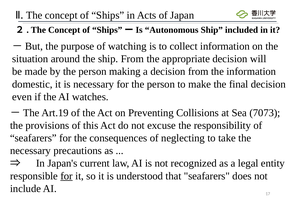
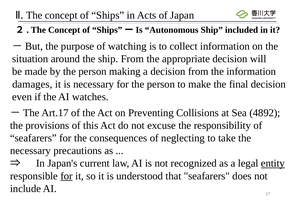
domestic: domestic -> damages (32, 84)
Art.19: Art.19 -> Art.17 (55, 113)
7073: 7073 -> 4892 (265, 113)
entity underline: none -> present (273, 163)
